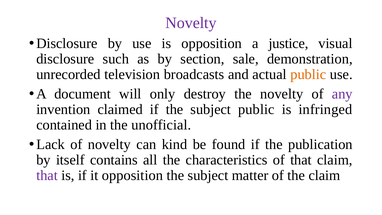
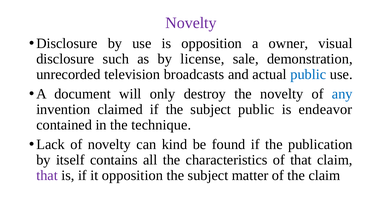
justice: justice -> owner (288, 43)
section: section -> license (202, 59)
public colour: orange -> blue (308, 74)
any colour: purple -> blue (342, 94)
infringed: infringed -> endeavor (325, 109)
unofficial: unofficial -> technique (161, 125)
